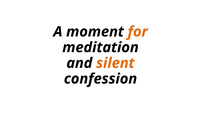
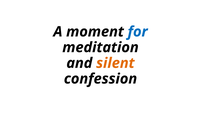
for colour: orange -> blue (138, 32)
